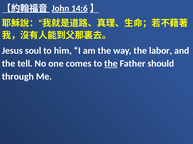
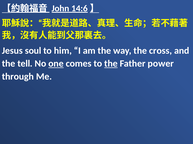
labor: labor -> cross (161, 51)
one underline: none -> present (56, 64)
should: should -> power (161, 64)
